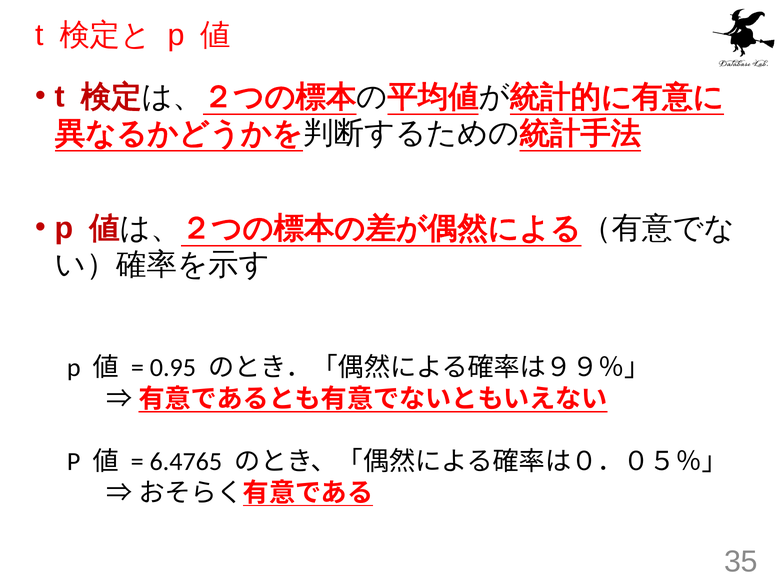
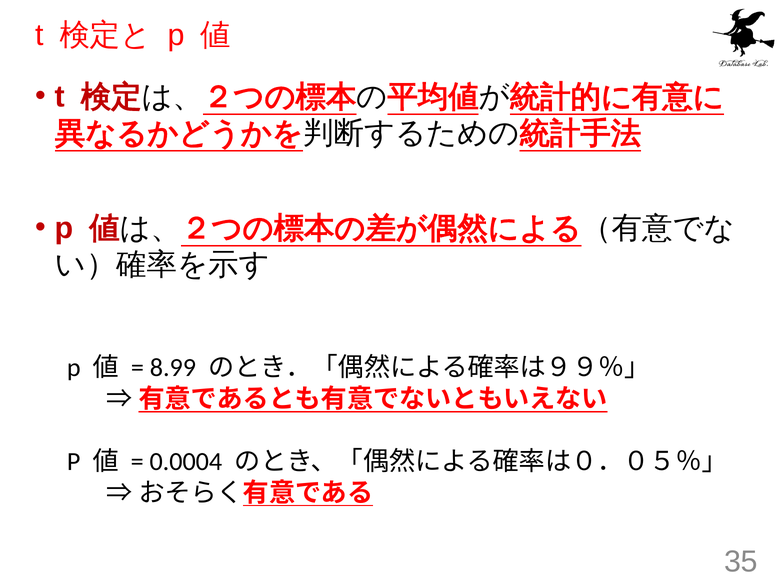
0.95: 0.95 -> 8.99 (173, 368)
6.4765: 6.4765 -> 0.0004 (186, 462)
